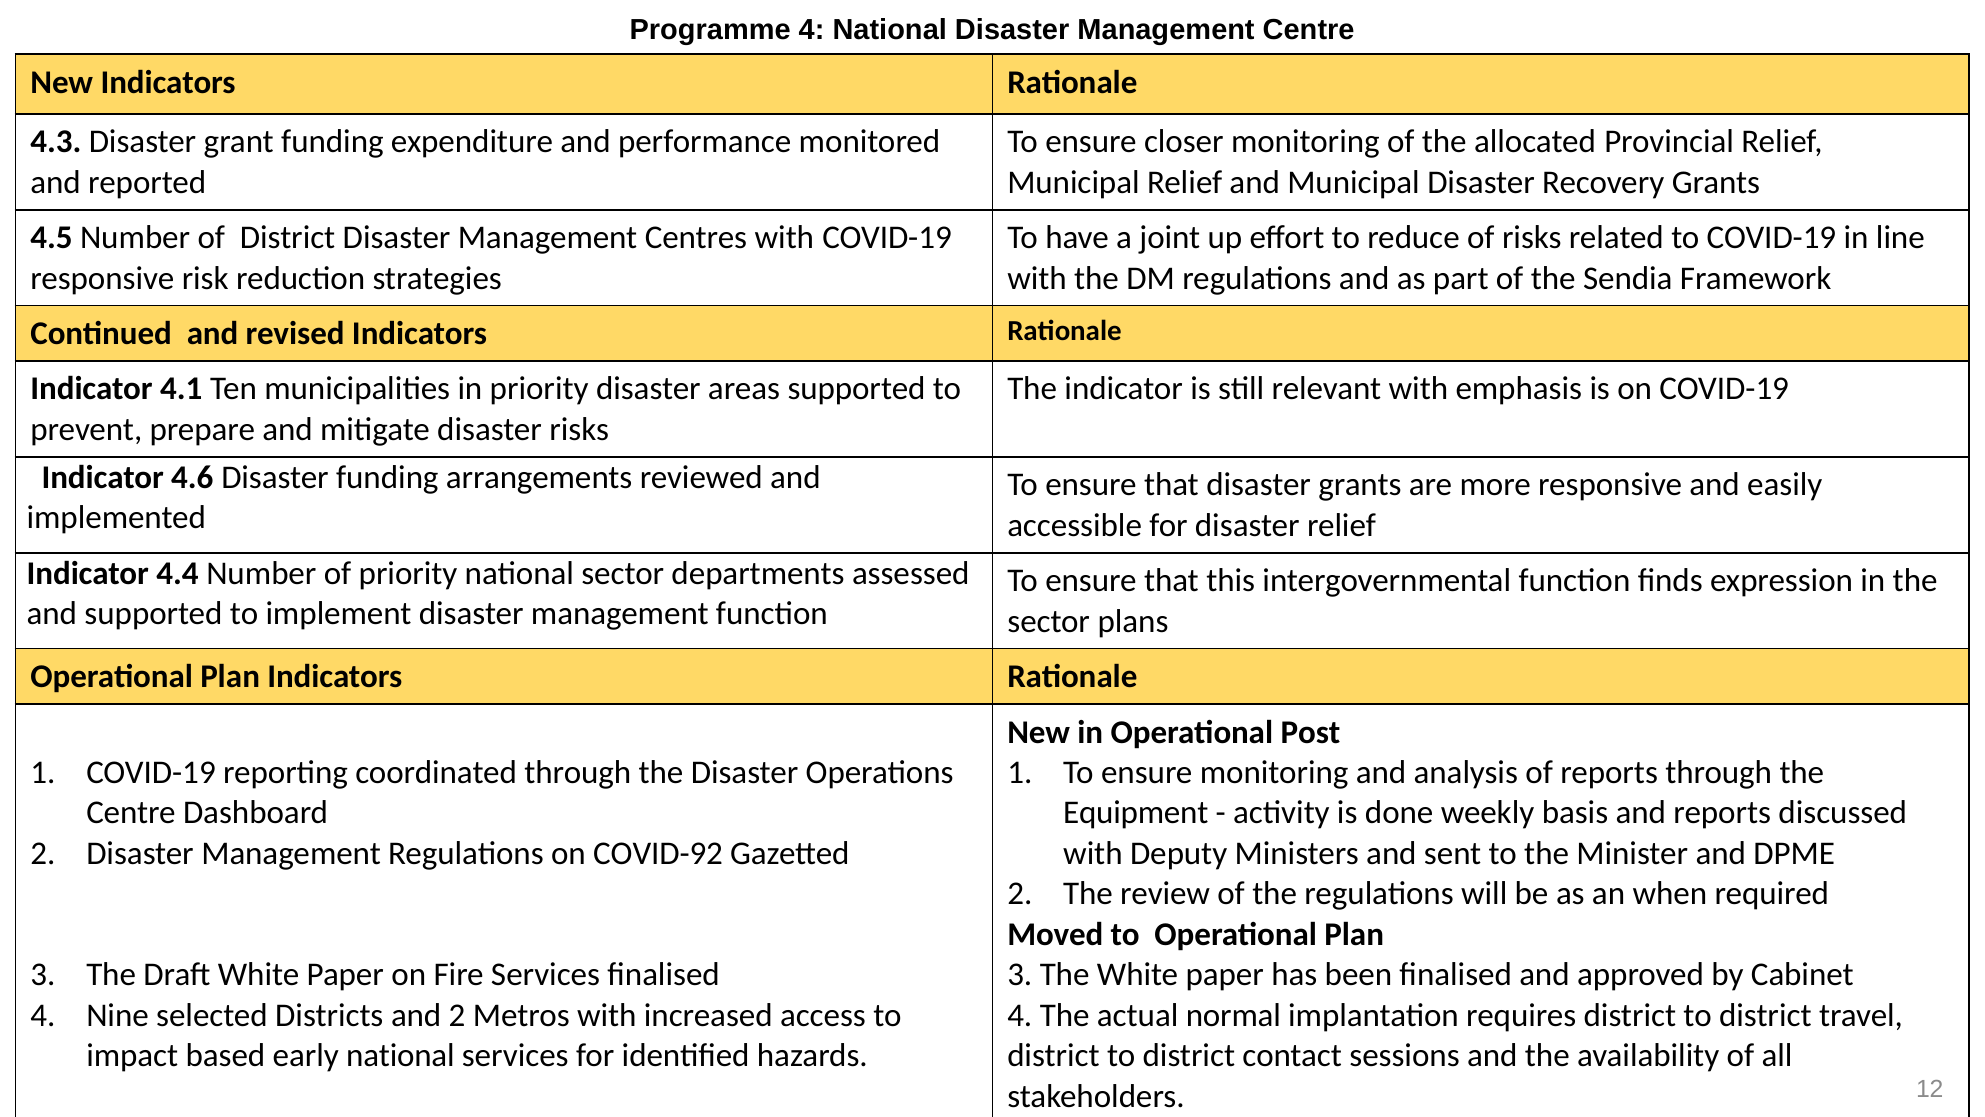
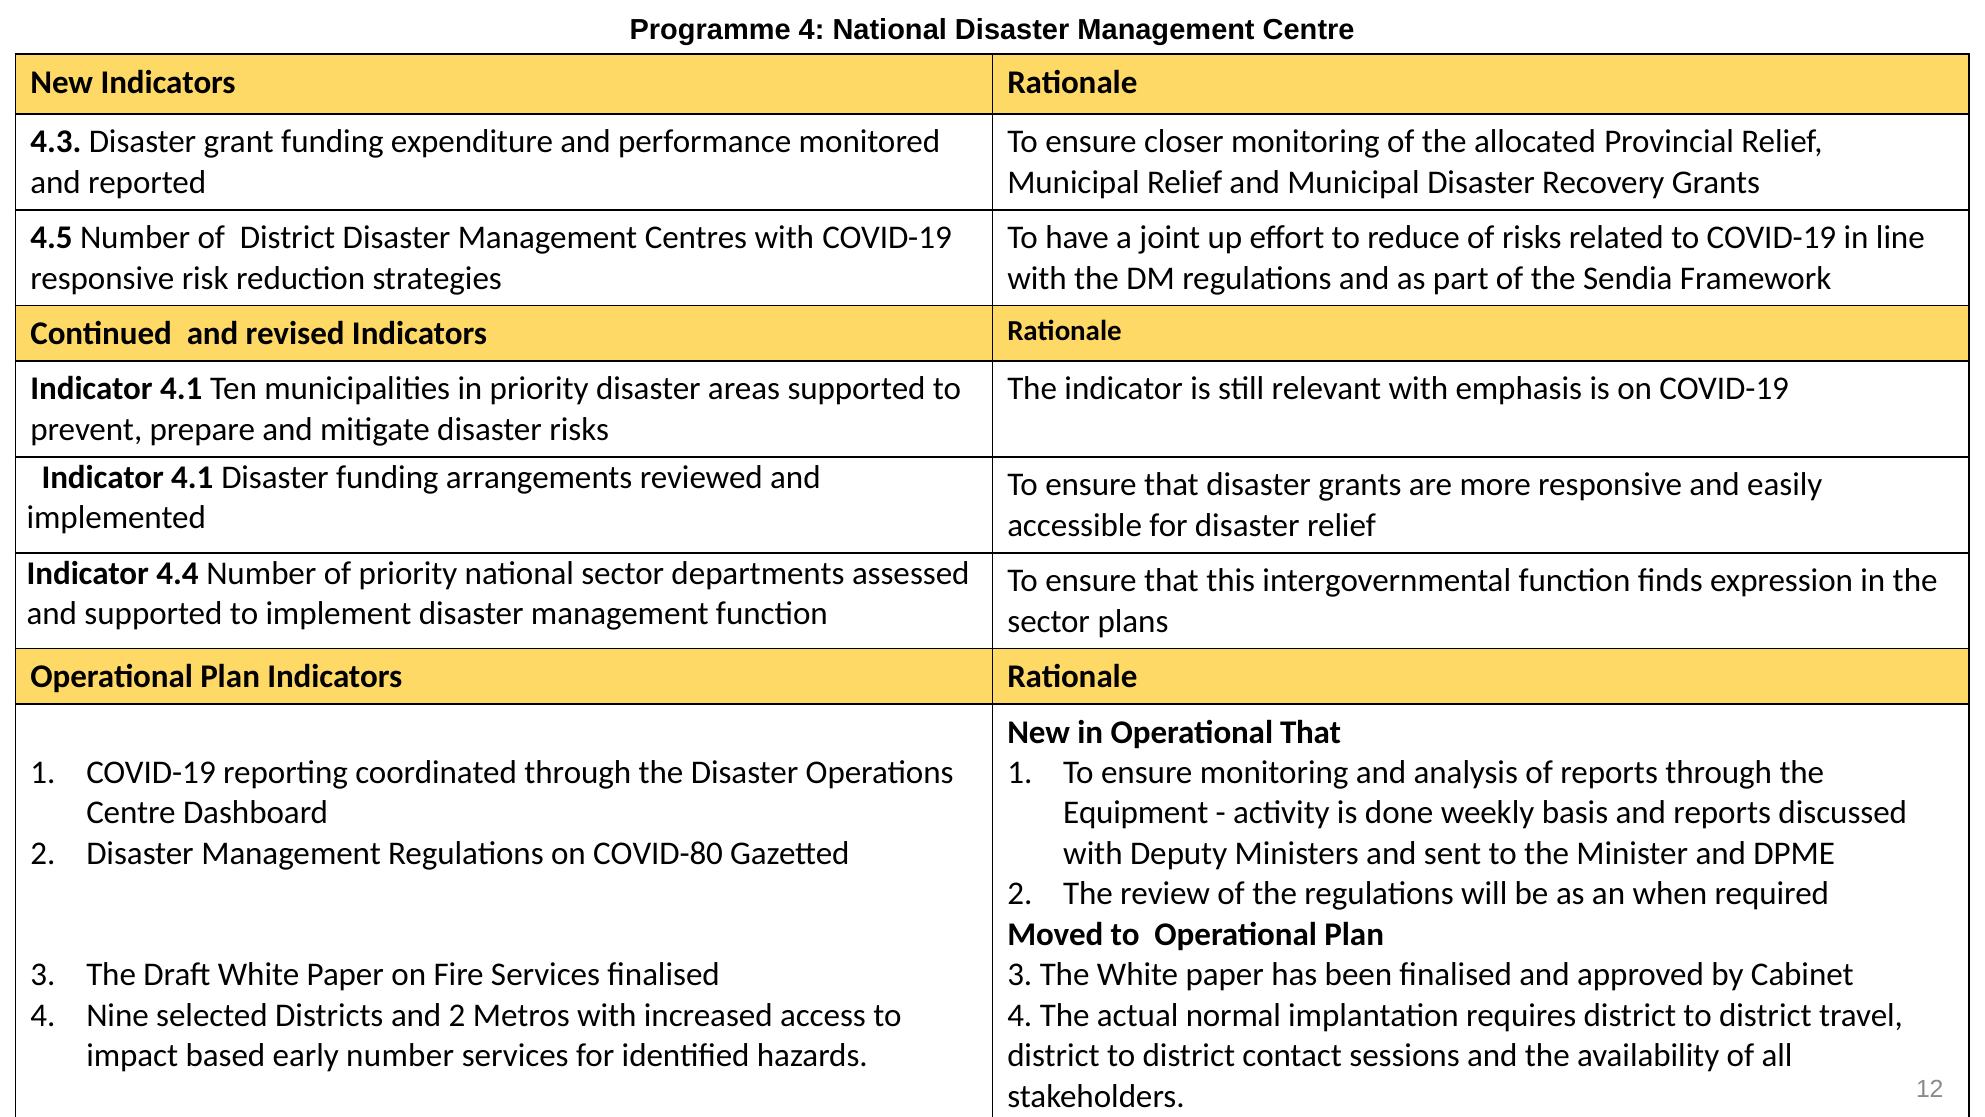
4.6: 4.6 -> 4.1 (192, 477)
Operational Post: Post -> That (1311, 732)
COVID-92: COVID-92 -> COVID-80 (658, 853)
early national: national -> number (400, 1055)
